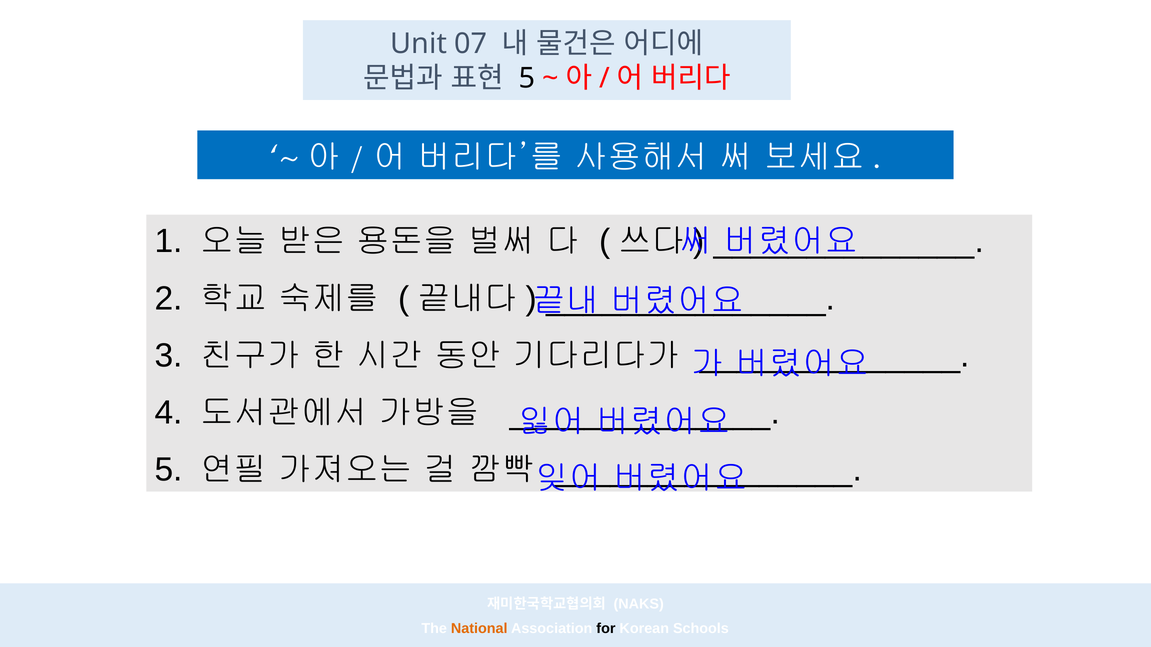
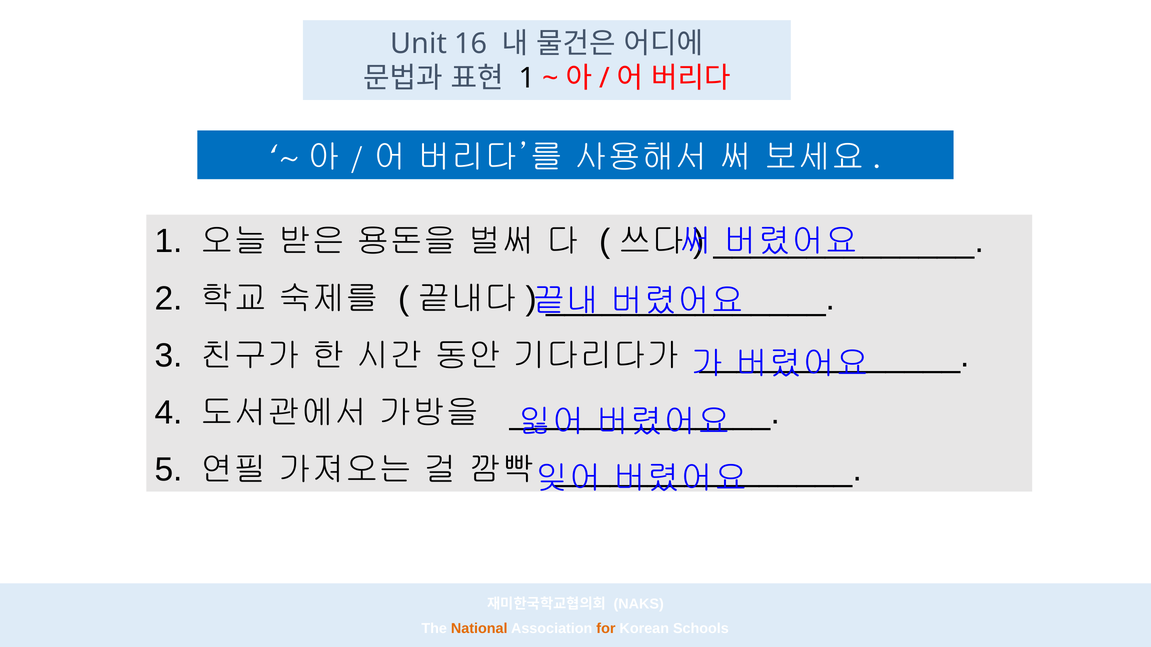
07: 07 -> 16 (471, 44)
5: 5 -> 1 (527, 78)
for colour: black -> orange (606, 629)
